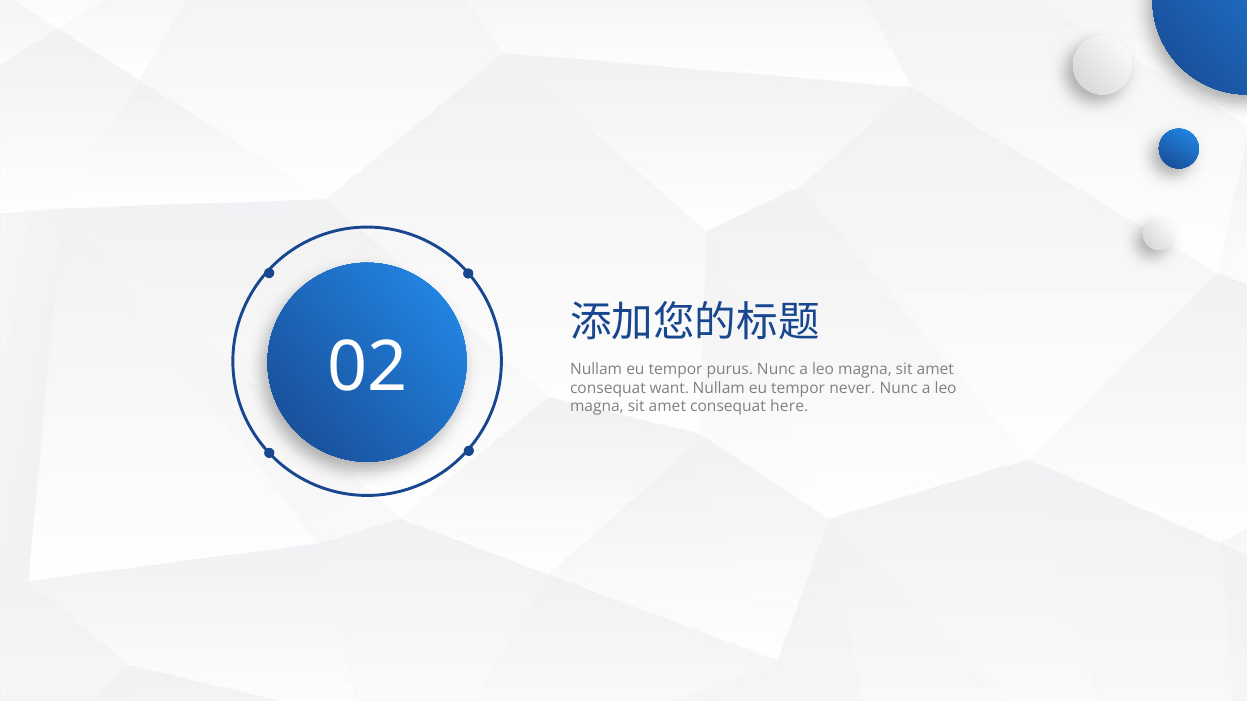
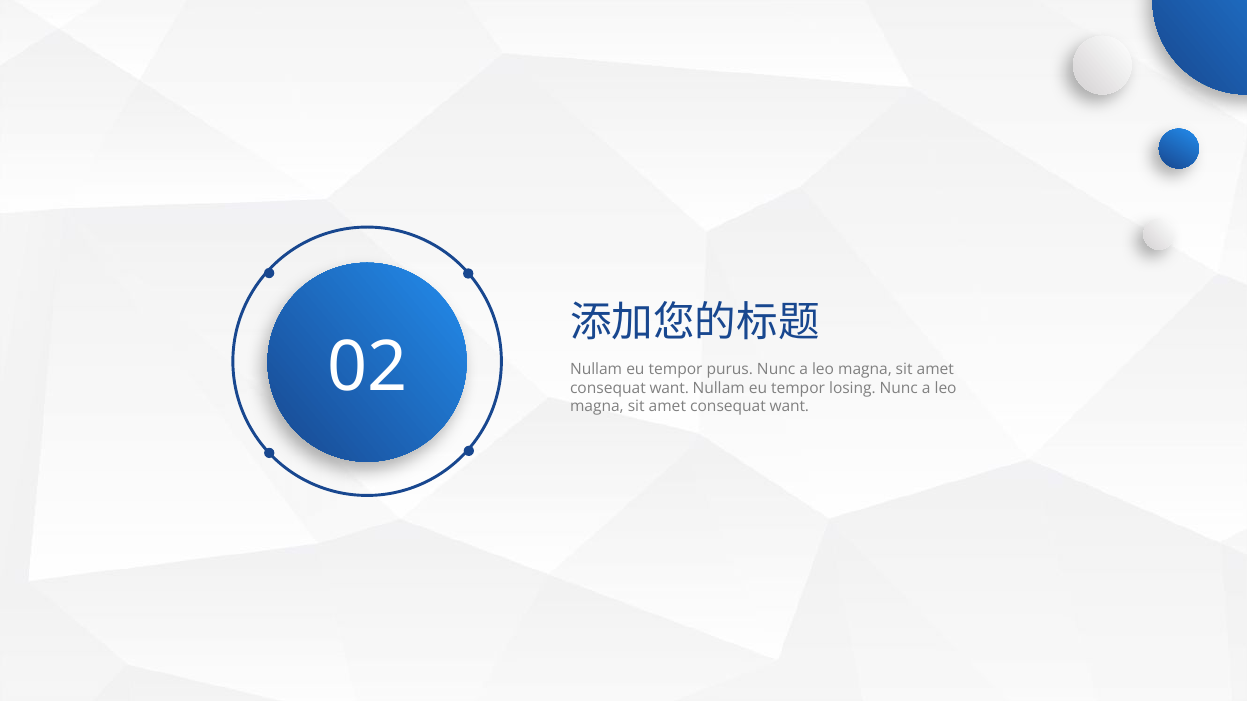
never: never -> losing (852, 388)
here: here -> want (789, 407)
